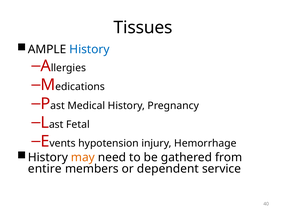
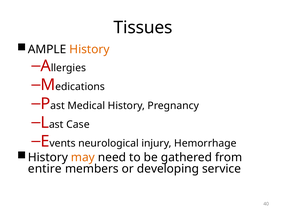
History colour: blue -> orange (89, 50)
Fetal: Fetal -> Case (78, 125)
hypotension: hypotension -> neurological (109, 144)
dependent: dependent -> developing (168, 169)
